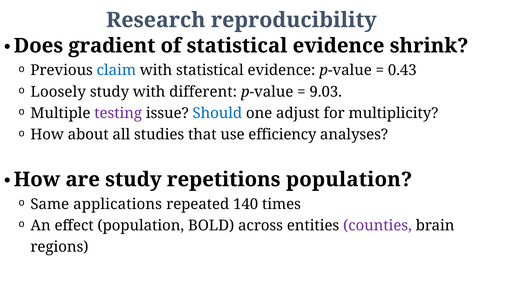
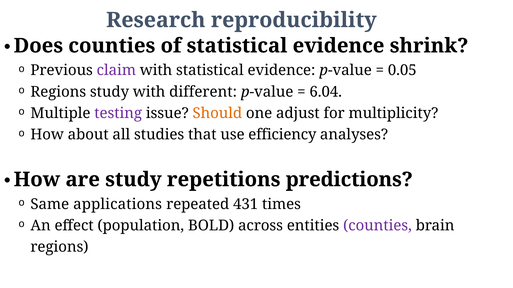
Does gradient: gradient -> counties (112, 46)
claim colour: blue -> purple (116, 70)
0.43: 0.43 -> 0.05 (402, 70)
Loosely: Loosely -> Regions (58, 92)
9.03: 9.03 -> 6.04 (326, 92)
Should colour: blue -> orange (217, 113)
repetitions population: population -> predictions (349, 180)
140: 140 -> 431 (246, 205)
